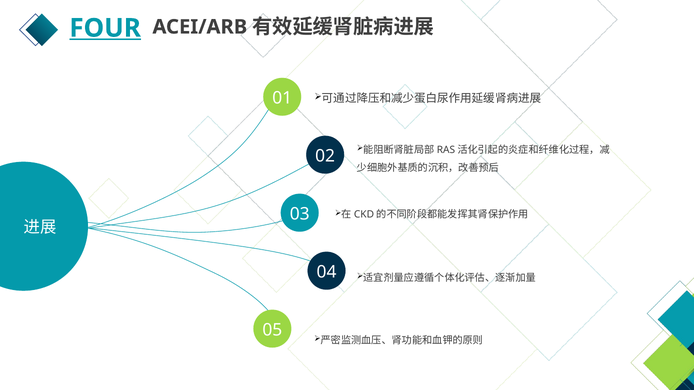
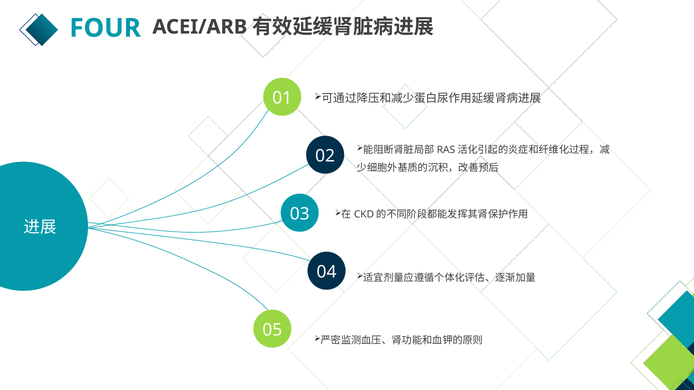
FOUR underline: present -> none (105, 28)
